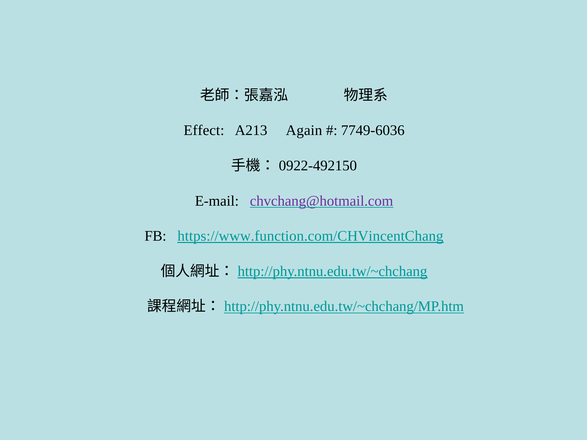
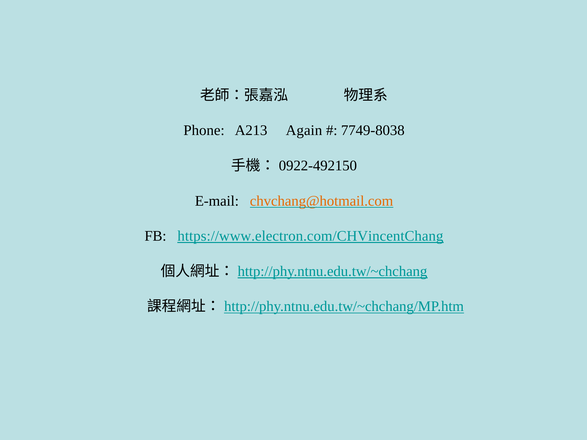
Effect: Effect -> Phone (204, 131)
7749-6036: 7749-6036 -> 7749-8038 (373, 131)
chvchang@hotmail.com colour: purple -> orange (322, 201)
https://www.function.com/CHVincentChang: https://www.function.com/CHVincentChang -> https://www.electron.com/CHVincentChang (310, 236)
